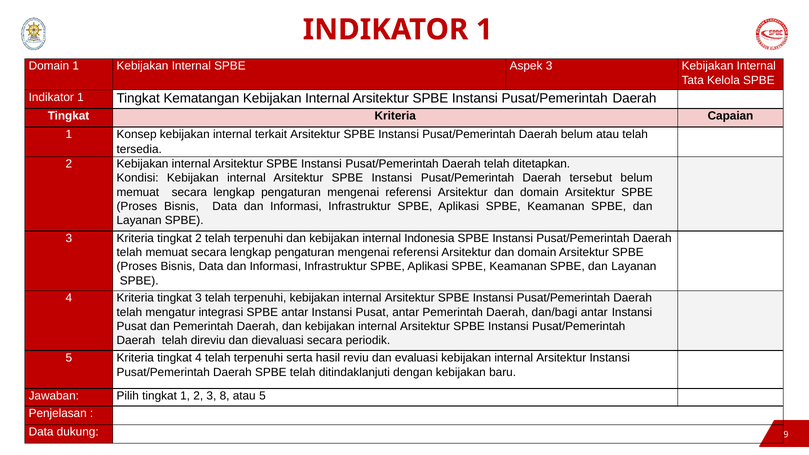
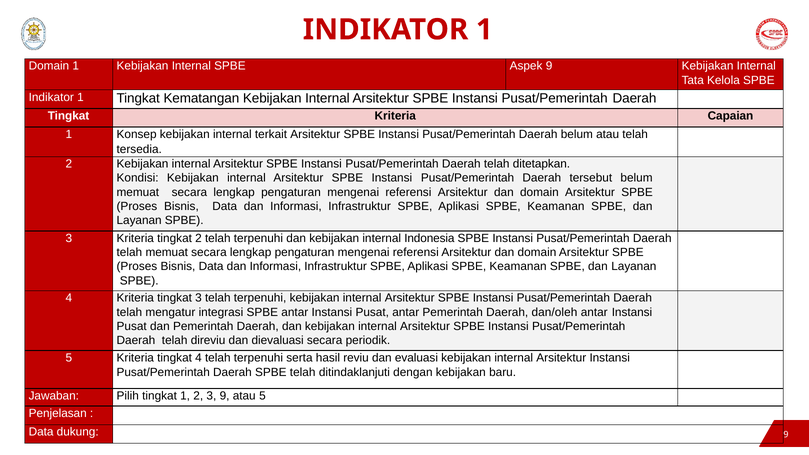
Aspek 3: 3 -> 9 (549, 66)
dan/bagi: dan/bagi -> dan/oleh (554, 312)
3 8: 8 -> 9 (225, 396)
